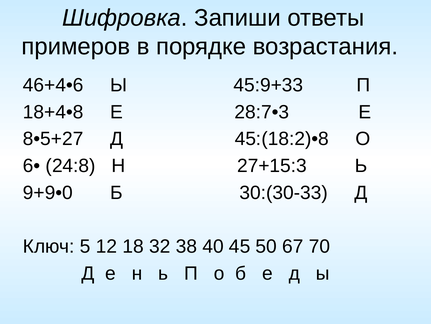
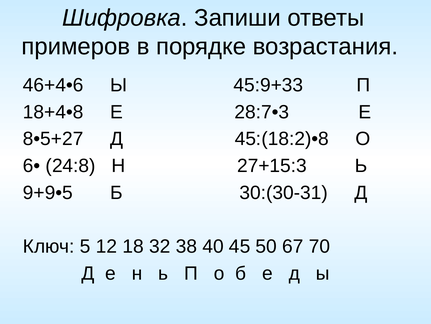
9+9•0: 9+9•0 -> 9+9•5 (48, 192)
30:(30-33: 30:(30-33 -> 30:(30-31 (284, 192)
